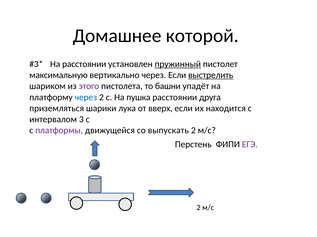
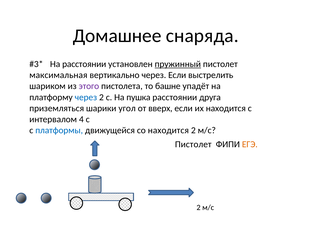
которой: которой -> снаряда (202, 36)
максимальную: максимальную -> максимальная (58, 75)
выстрелить underline: present -> none (211, 75)
башни: башни -> башне (168, 86)
лука: лука -> угол (127, 109)
3: 3 -> 4 (81, 120)
платформы colour: purple -> blue (59, 131)
со выпускать: выпускать -> находится (168, 131)
Перстень: Перстень -> Пистолет (193, 145)
ЕГЭ colour: purple -> orange (250, 145)
